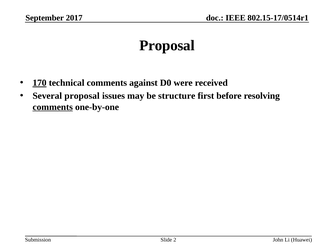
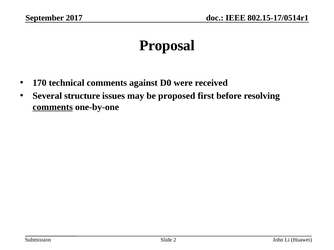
170 underline: present -> none (40, 83)
Several proposal: proposal -> structure (82, 96)
structure: structure -> proposed (177, 96)
